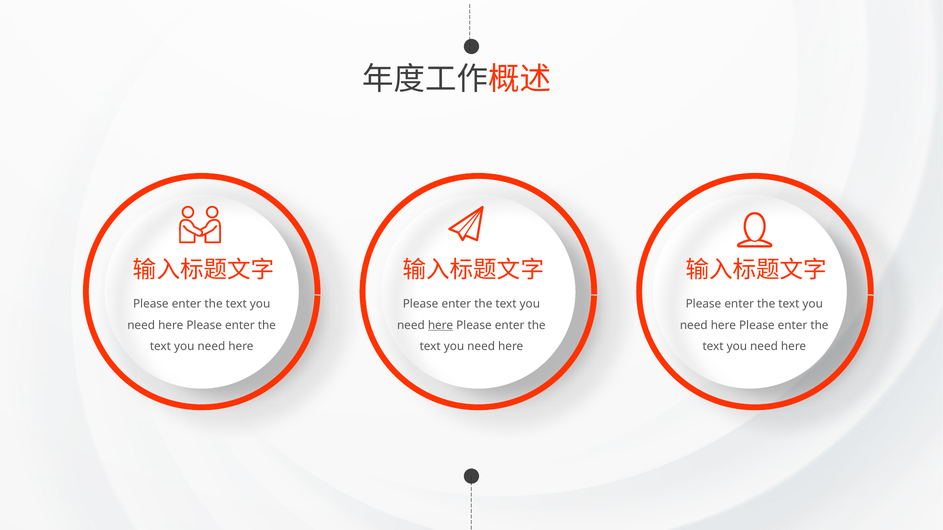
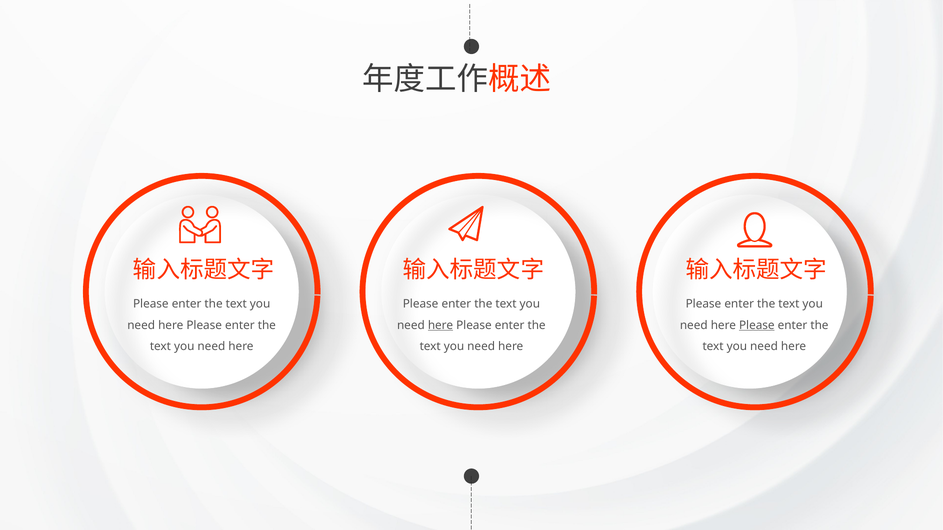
Please underline: none -> present (757, 326)
